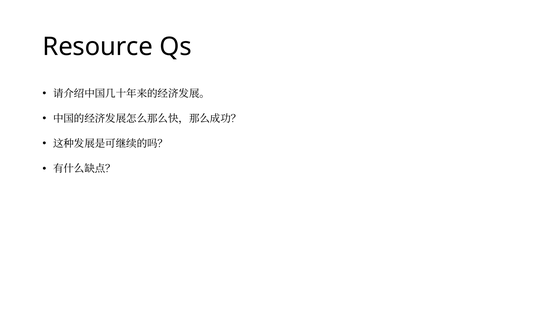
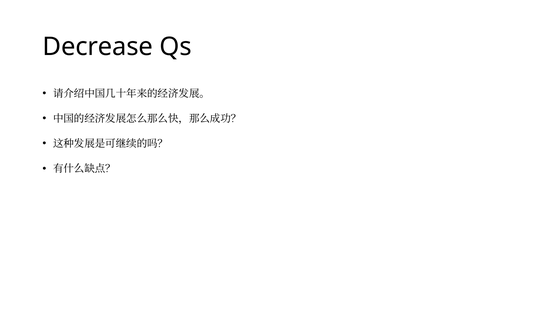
Resource: Resource -> Decrease (98, 47)
